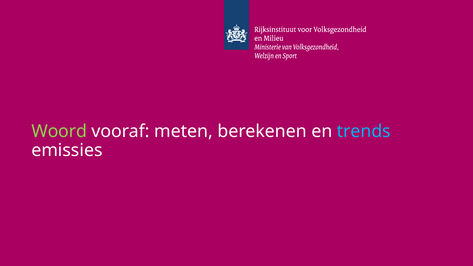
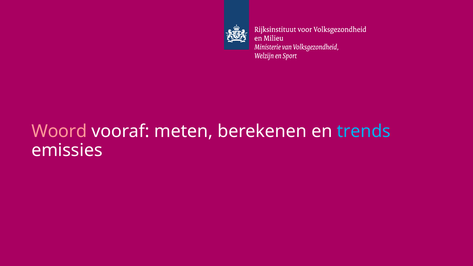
Woord colour: light green -> pink (59, 131)
